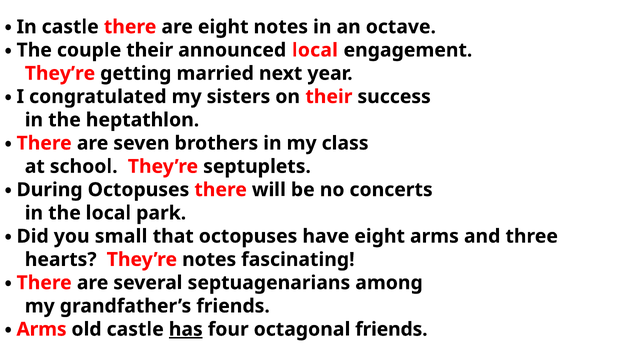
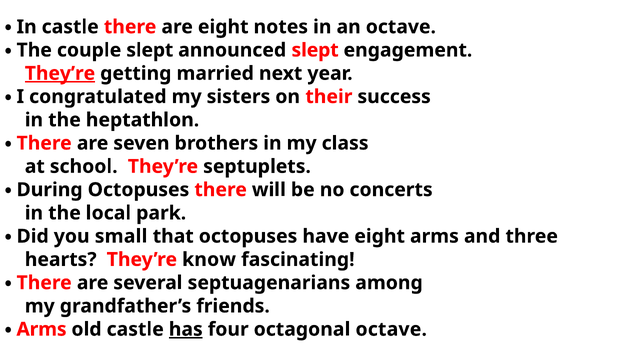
couple their: their -> slept (150, 50)
announced local: local -> slept (315, 50)
They’re underline: none -> present (60, 73)
They’re notes: notes -> know (209, 260)
octagonal friends: friends -> octave (391, 330)
